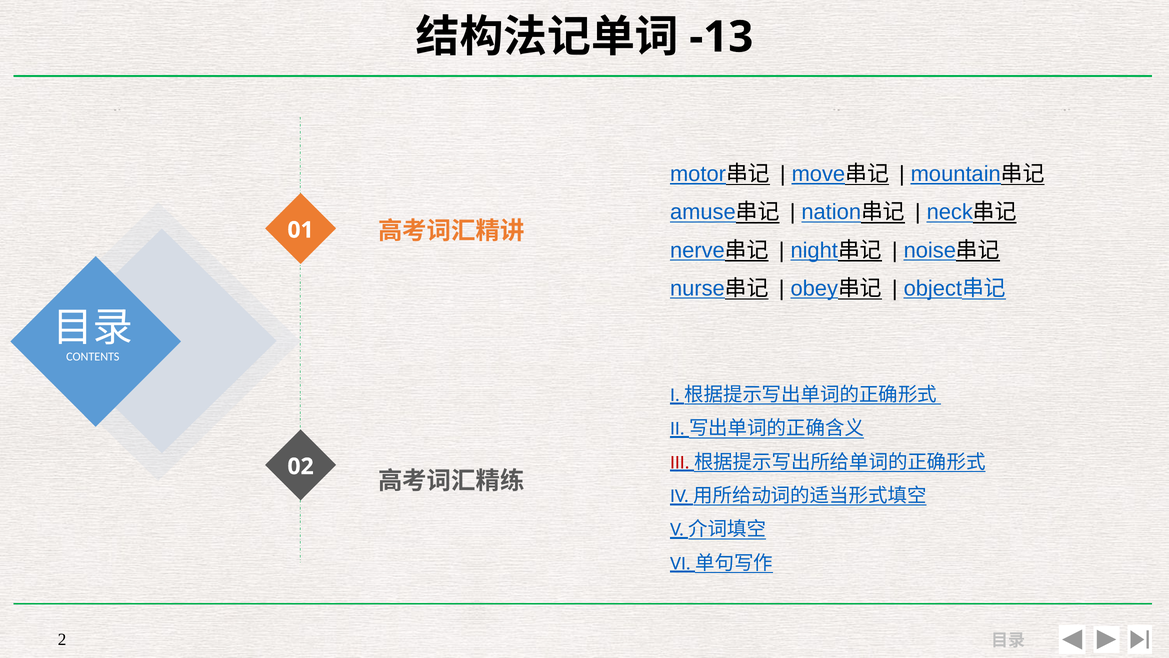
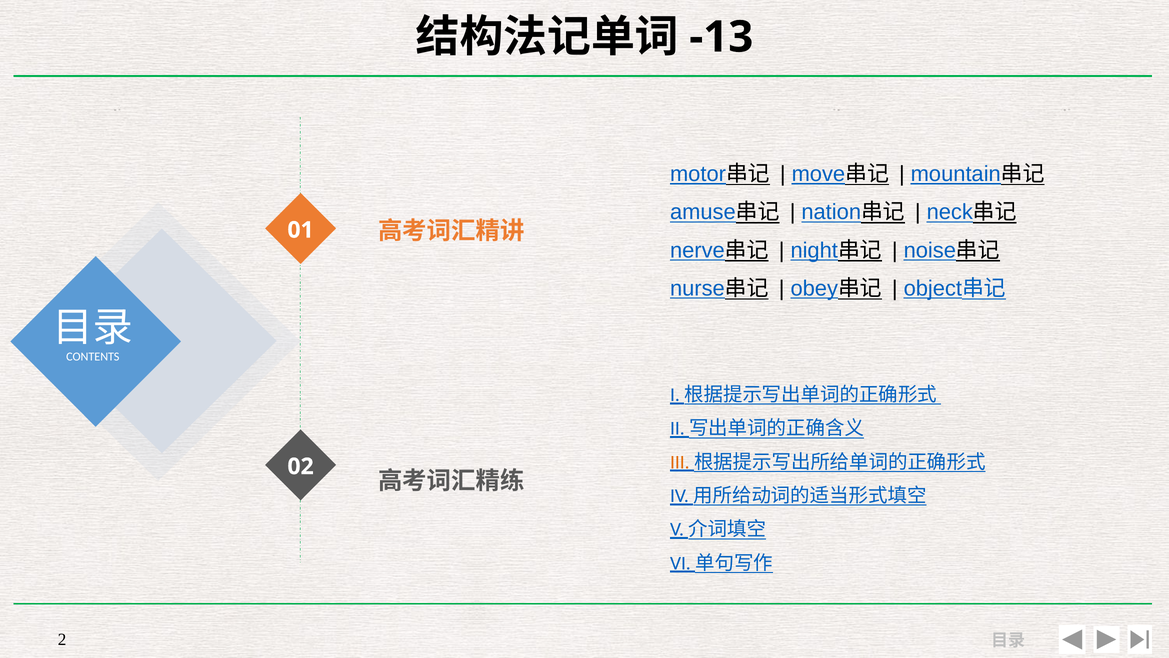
III colour: red -> orange (680, 462)
